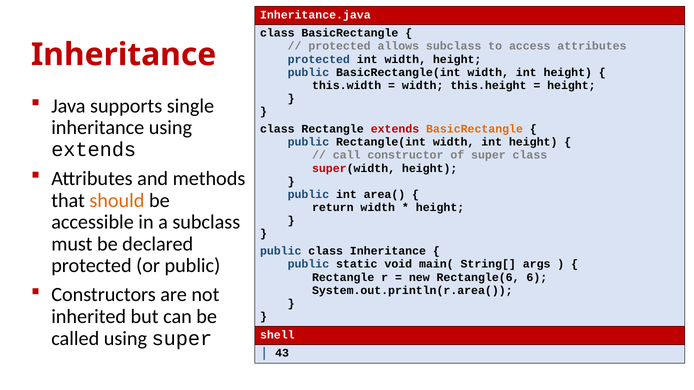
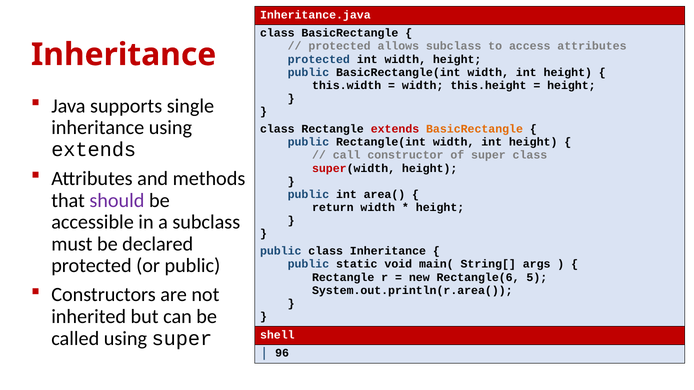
should colour: orange -> purple (117, 201)
6: 6 -> 5 (537, 277)
43: 43 -> 96 (282, 353)
